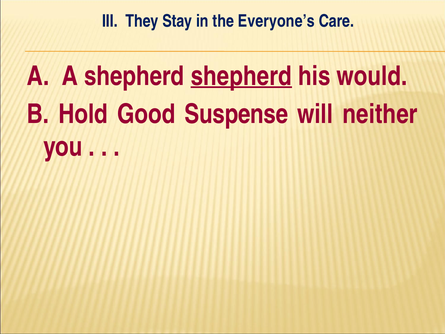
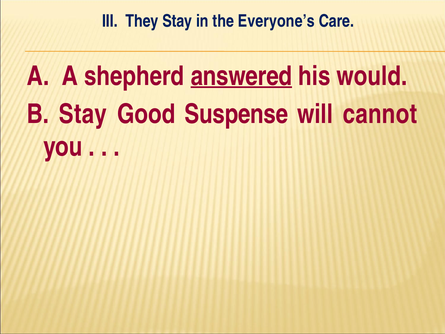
shepherd shepherd: shepherd -> answered (241, 76)
B Hold: Hold -> Stay (83, 114)
neither: neither -> cannot (380, 114)
